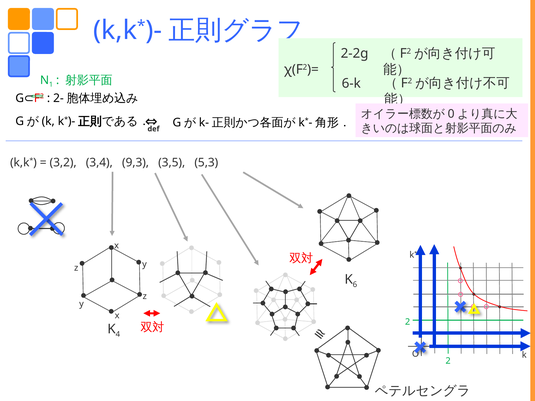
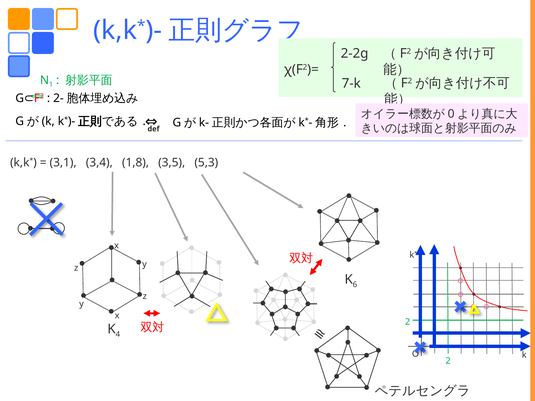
6-k: 6-k -> 7-k (351, 83)
3,2: 3,2 -> 3,1 (63, 163)
9,3: 9,3 -> 1,8 (136, 163)
